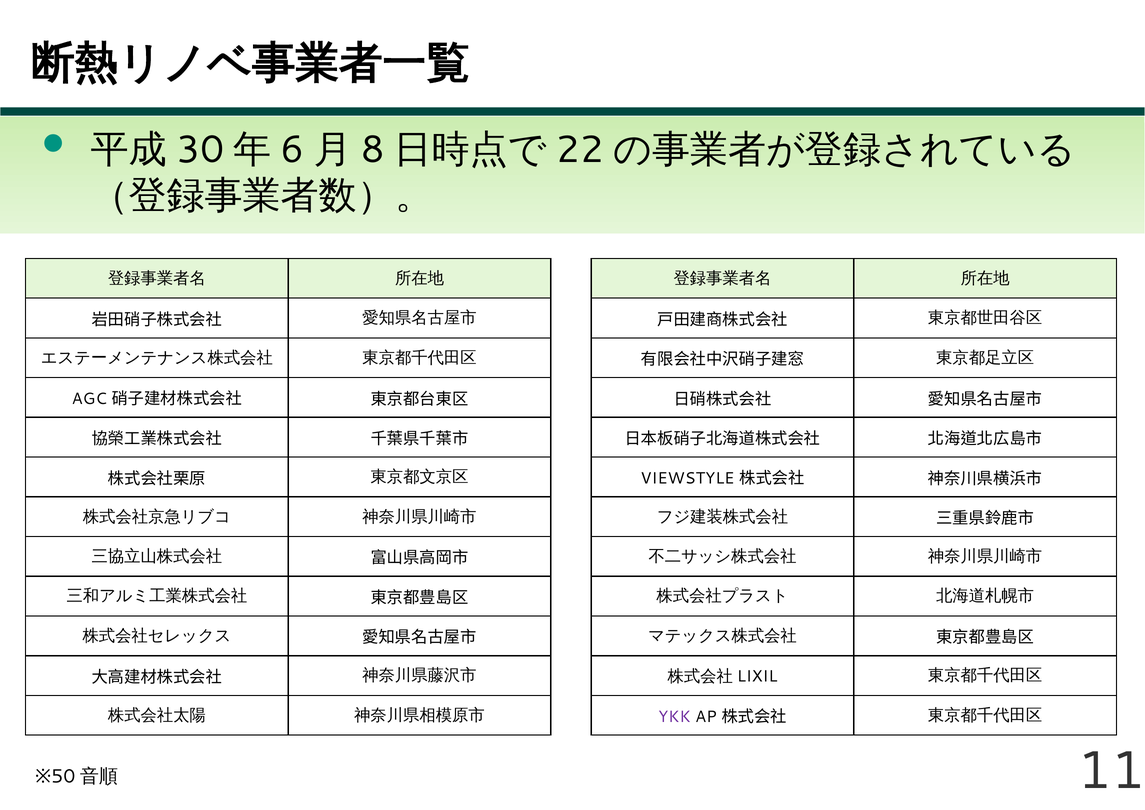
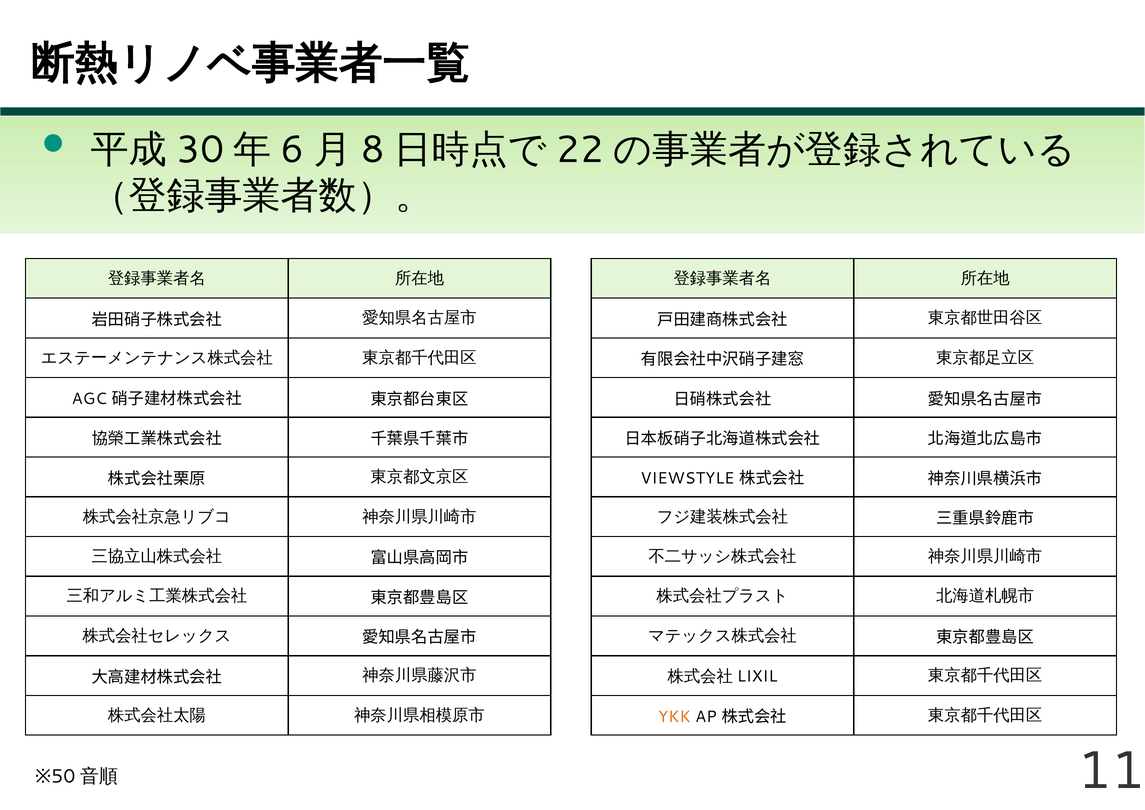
YKK colour: purple -> orange (674, 716)
